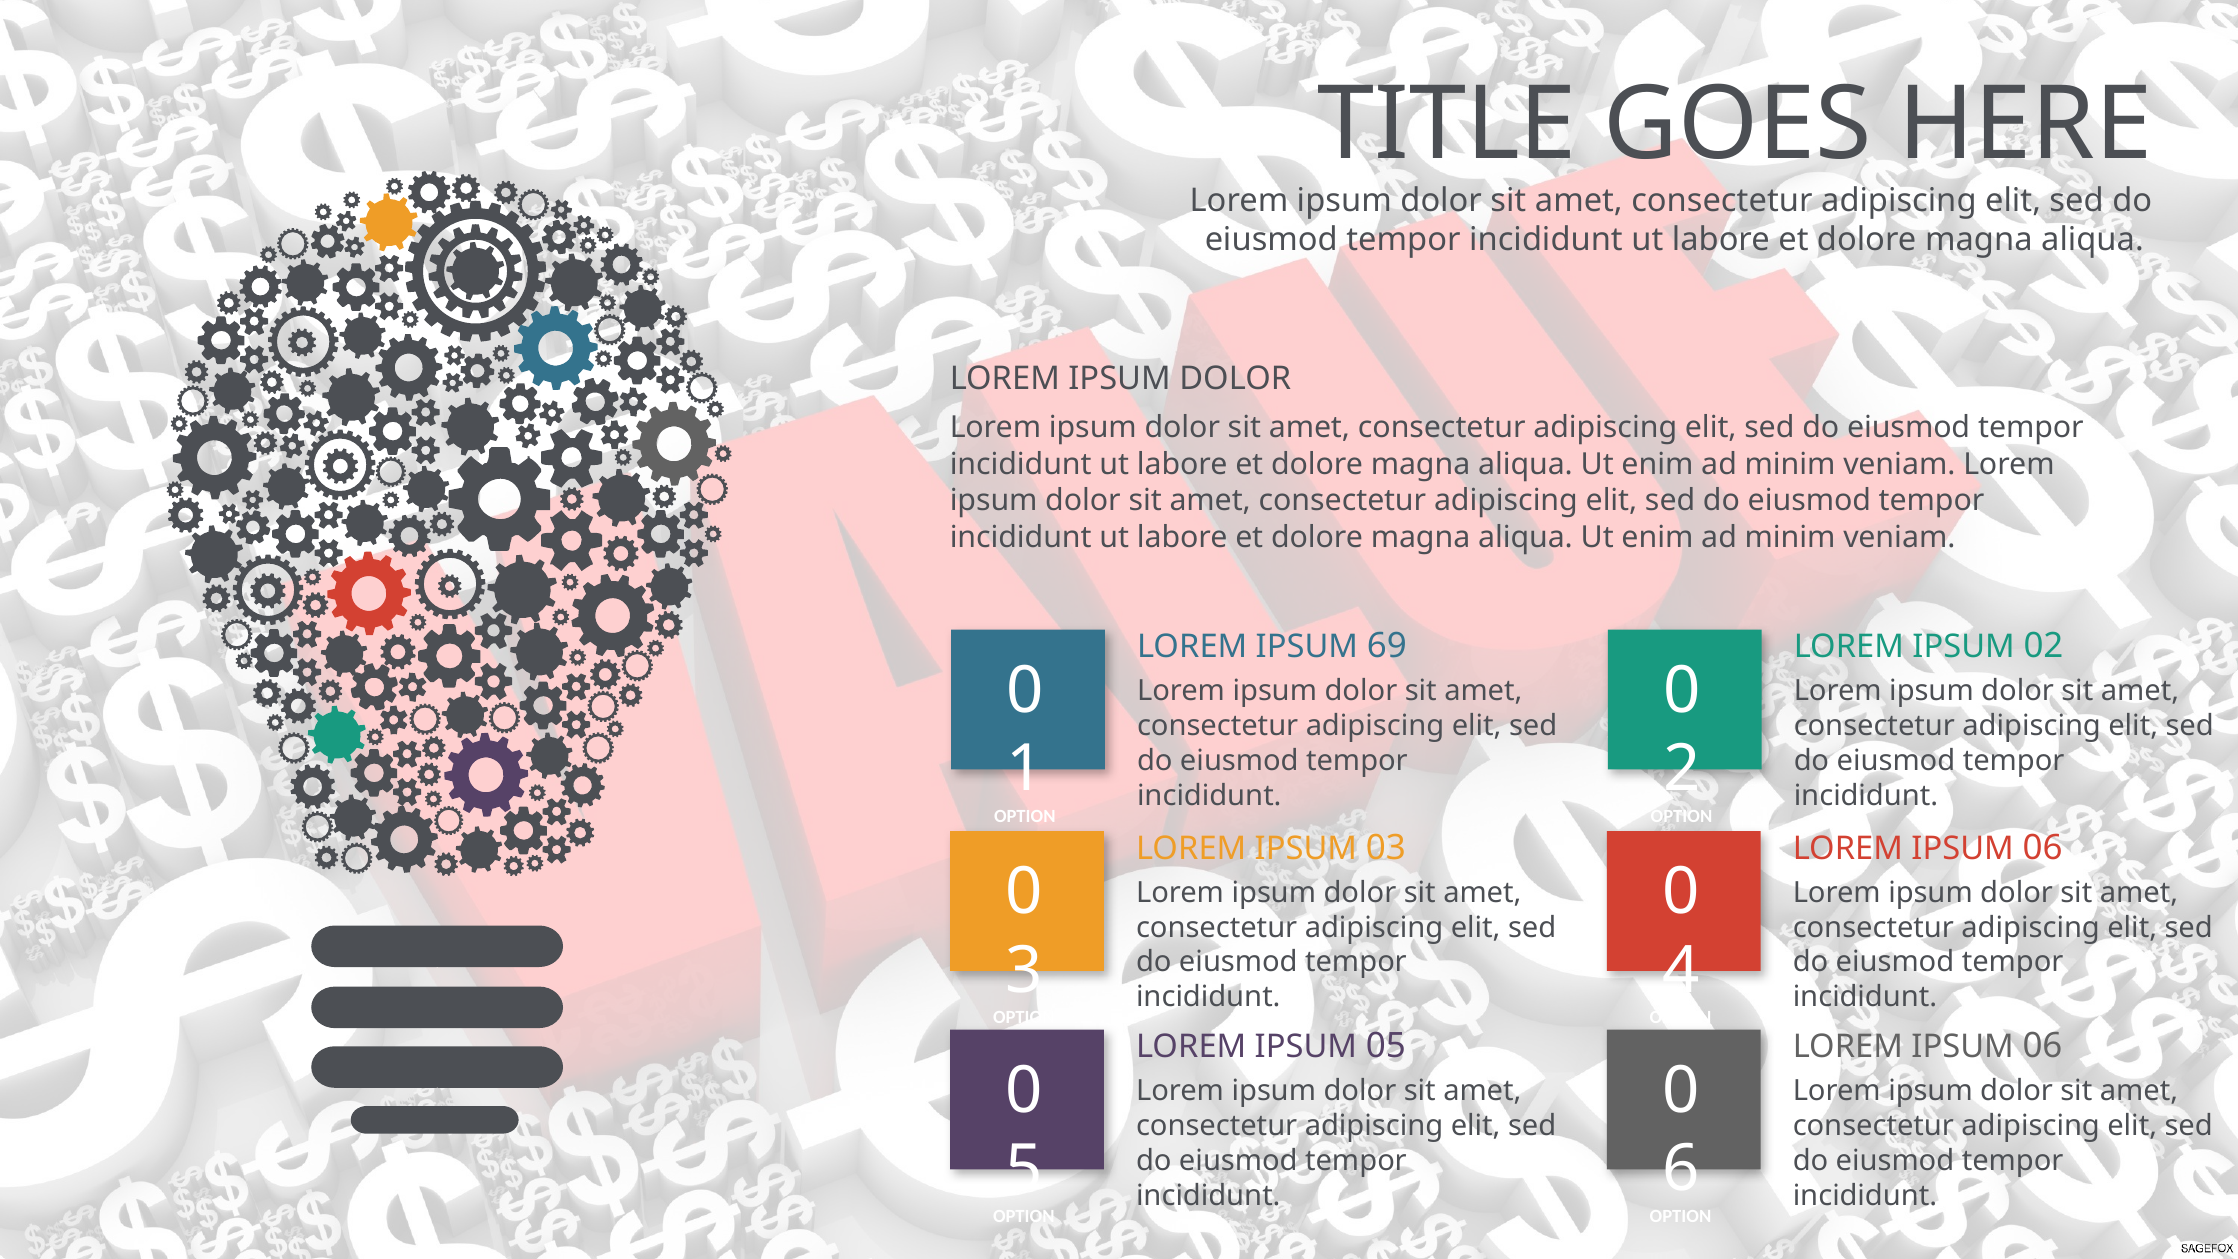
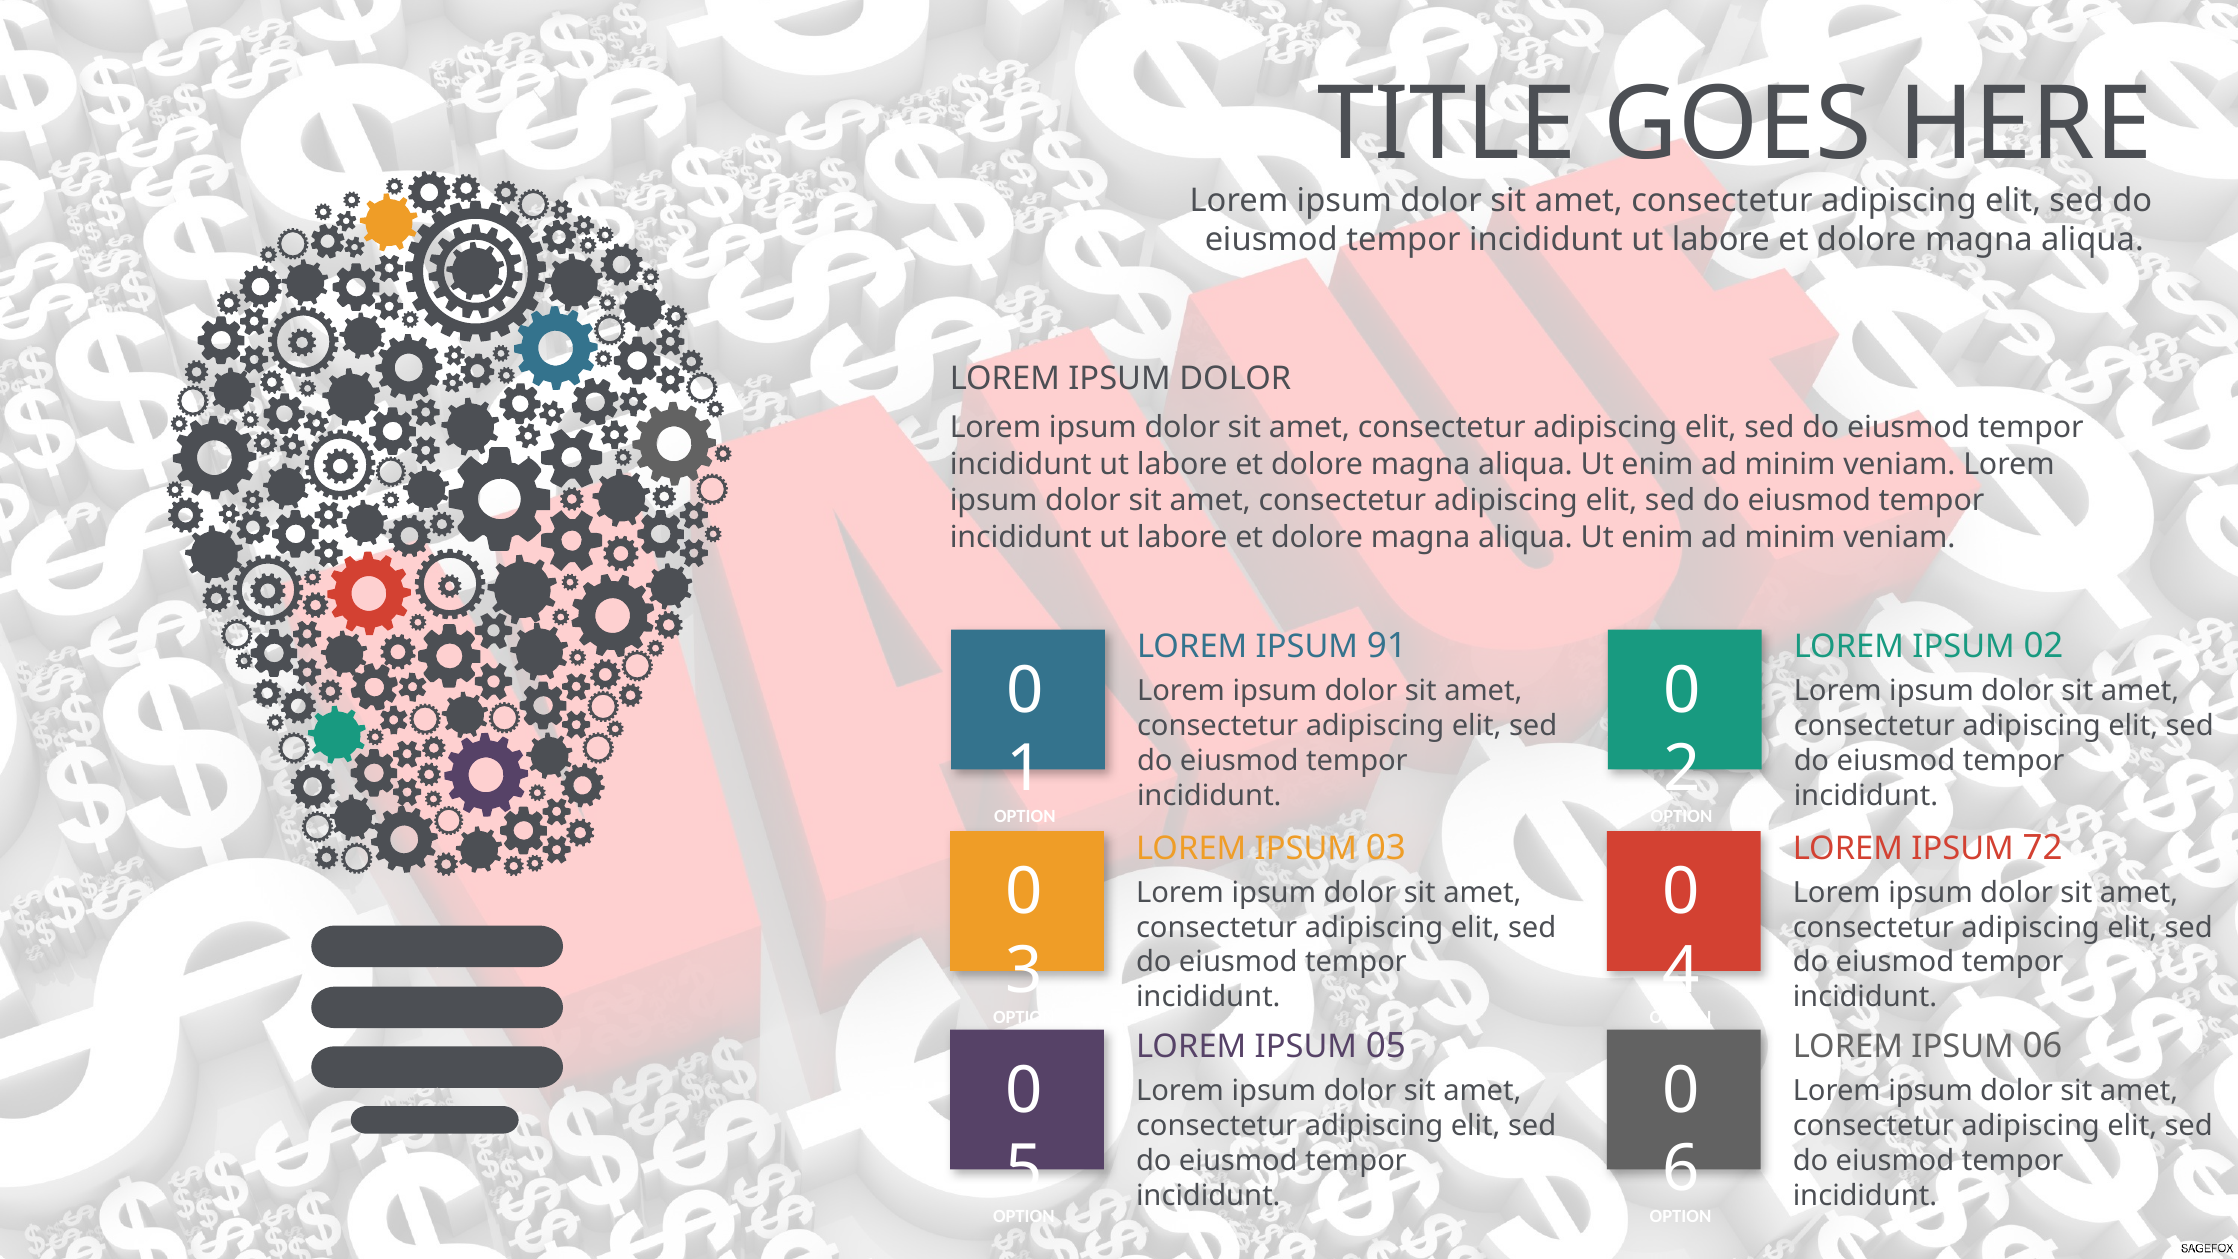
69: 69 -> 91 (1387, 646)
06: 06 -> 72 (2043, 848)
